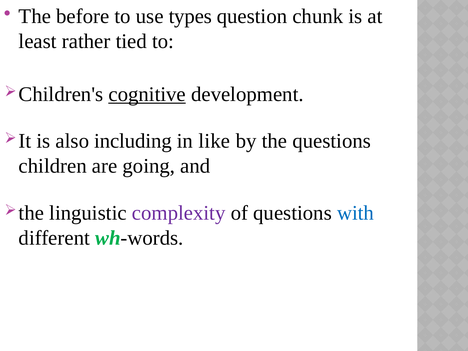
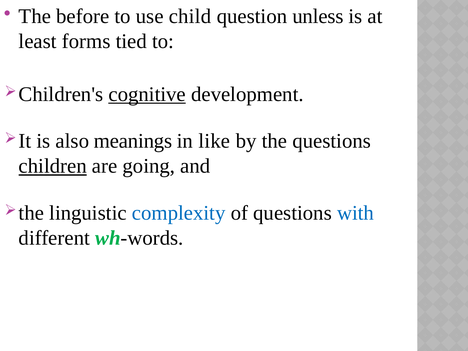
types: types -> child (190, 16)
chunk: chunk -> unless (318, 16)
rather: rather -> forms (86, 41)
including: including -> meanings (133, 141)
children underline: none -> present (53, 166)
complexity colour: purple -> blue (179, 213)
